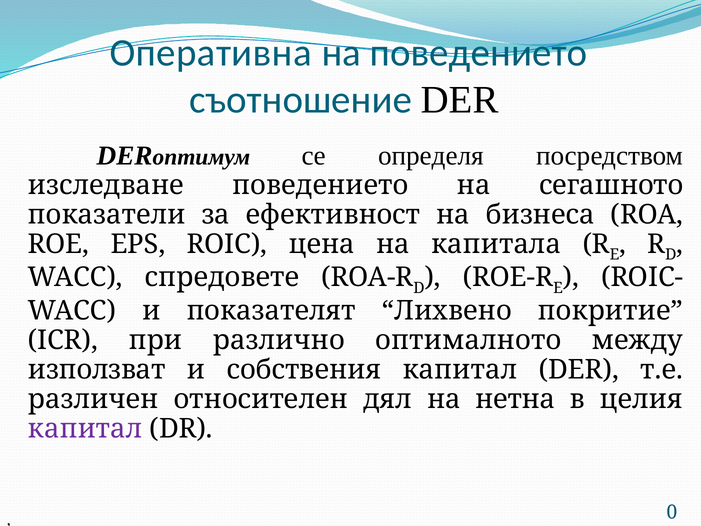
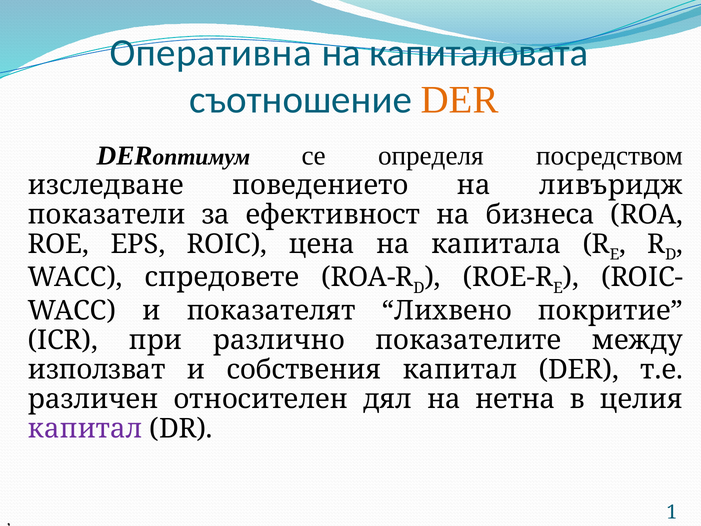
на поведението: поведението -> капиталовата (479, 53)
DER colour: black -> orange (460, 100)
сегашното: сегашното -> ливъридж (611, 185)
оптималното: оптималното -> показателите (468, 340)
0: 0 -> 1 (672, 512)
